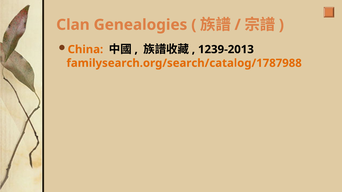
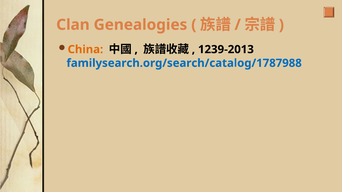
familysearch.org/search/catalog/1787988 colour: orange -> blue (184, 63)
